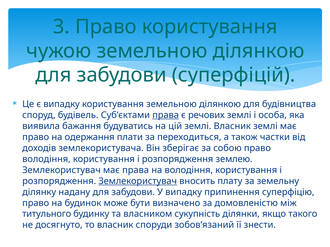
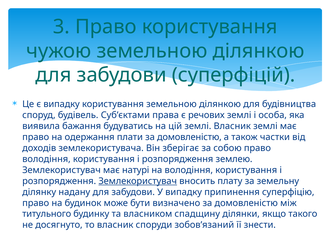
права underline: present -> none (166, 115)
плати за переходиться: переходиться -> домовленістю (189, 137)
має права: права -> натурі (136, 170)
сукупність: сукупність -> спадщину (197, 214)
